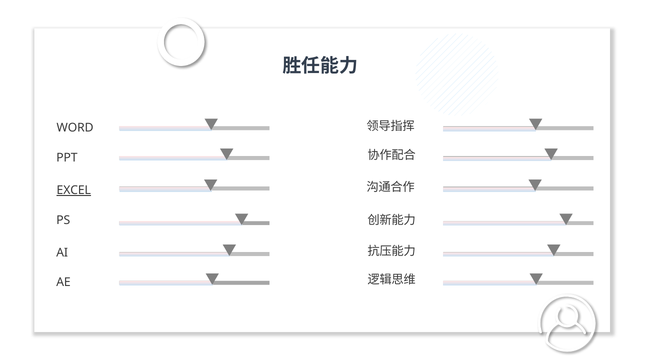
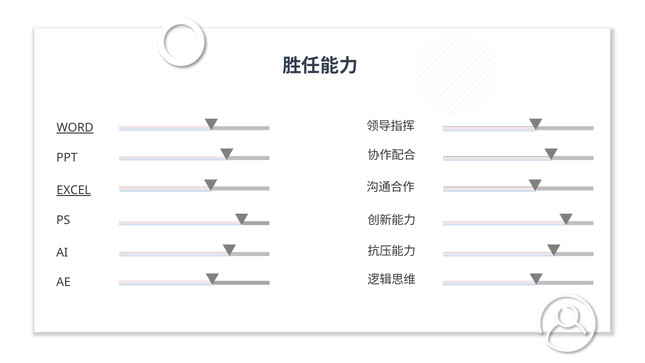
WORD underline: none -> present (75, 128)
